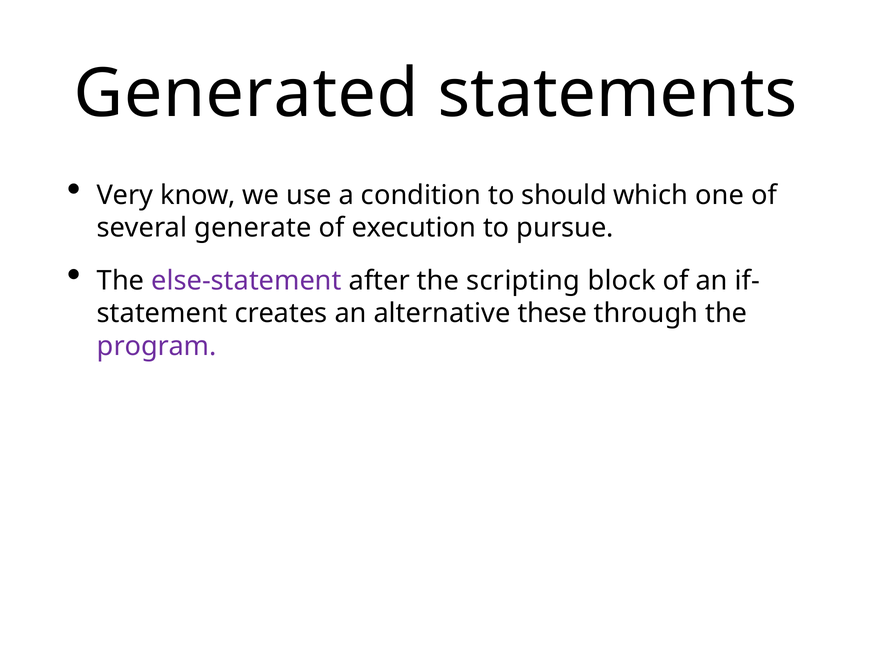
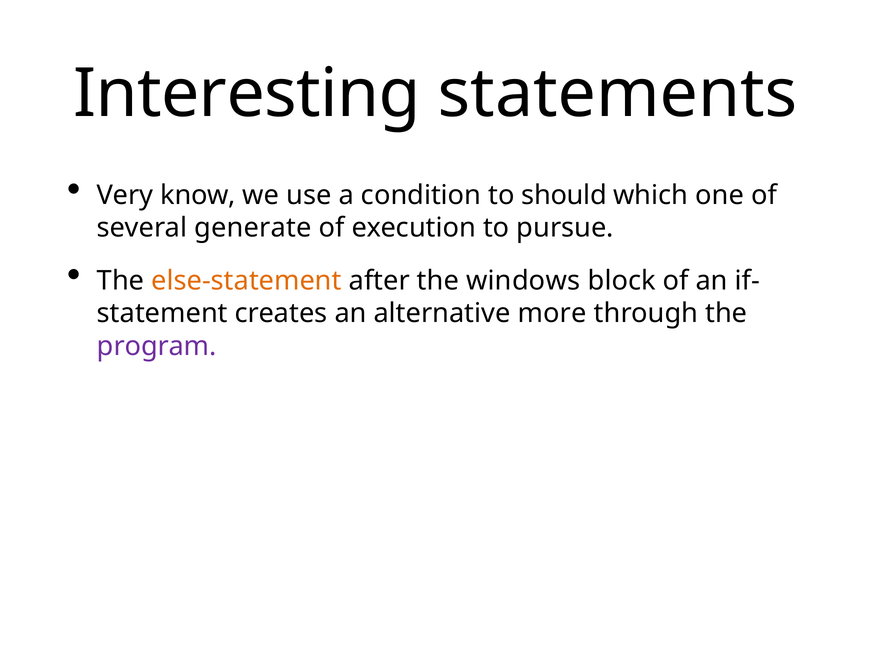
Generated: Generated -> Interesting (247, 94)
else-statement colour: purple -> orange (246, 281)
scripting: scripting -> windows (523, 281)
these: these -> more (552, 314)
